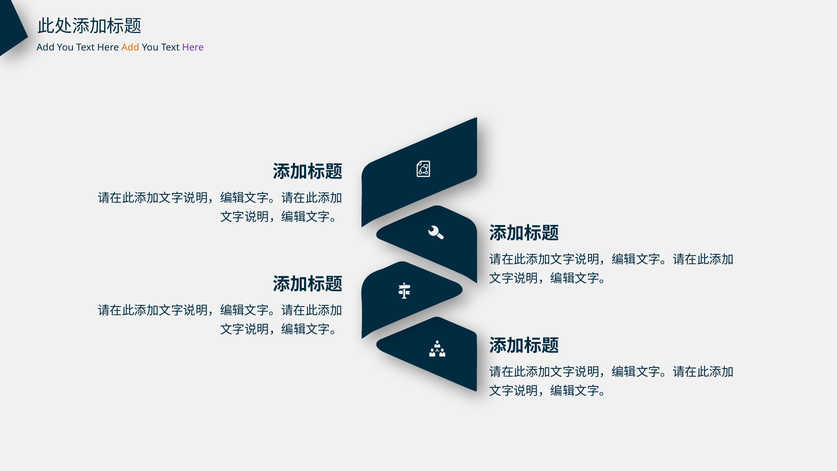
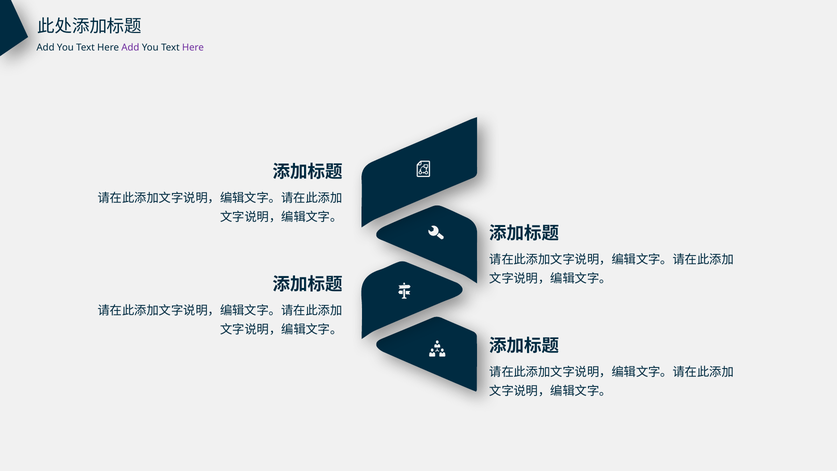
Add colour: orange -> purple (130, 48)
